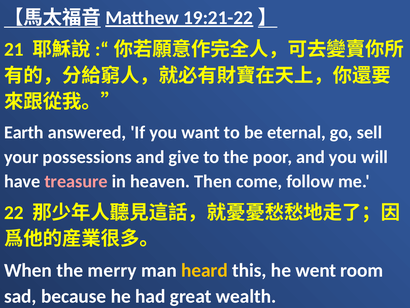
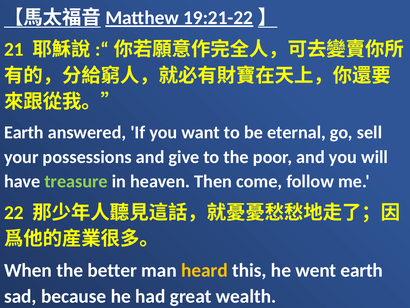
treasure colour: pink -> light green (76, 181)
merry: merry -> better (112, 270)
went room: room -> earth (362, 270)
